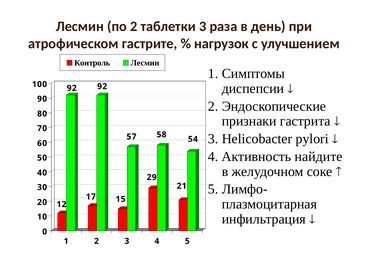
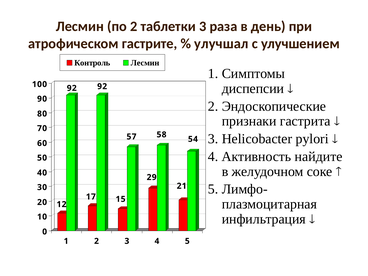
нагрузок: нагрузок -> улучшал (221, 44)
